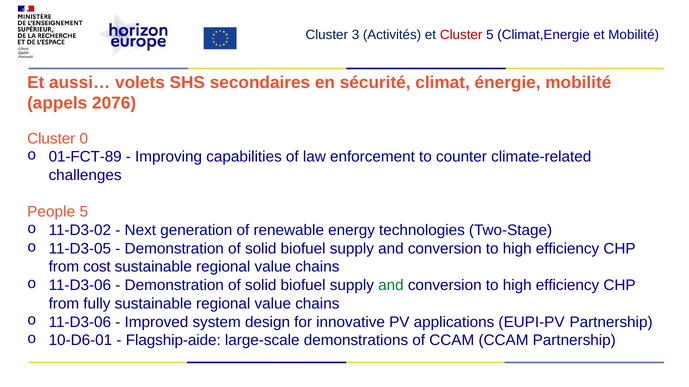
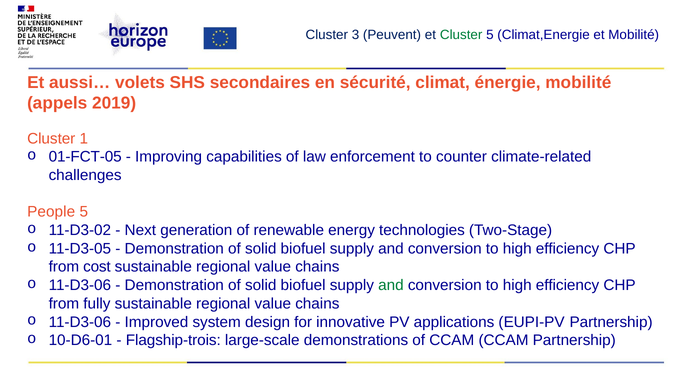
Activités: Activités -> Peuvent (392, 35)
Cluster colour: red -> green (461, 35)
2076: 2076 -> 2019 (114, 103)
0: 0 -> 1 (84, 139)
01-FCT-89: 01-FCT-89 -> 01-FCT-05 (85, 157)
Flagship-aide: Flagship-aide -> Flagship-trois (173, 341)
